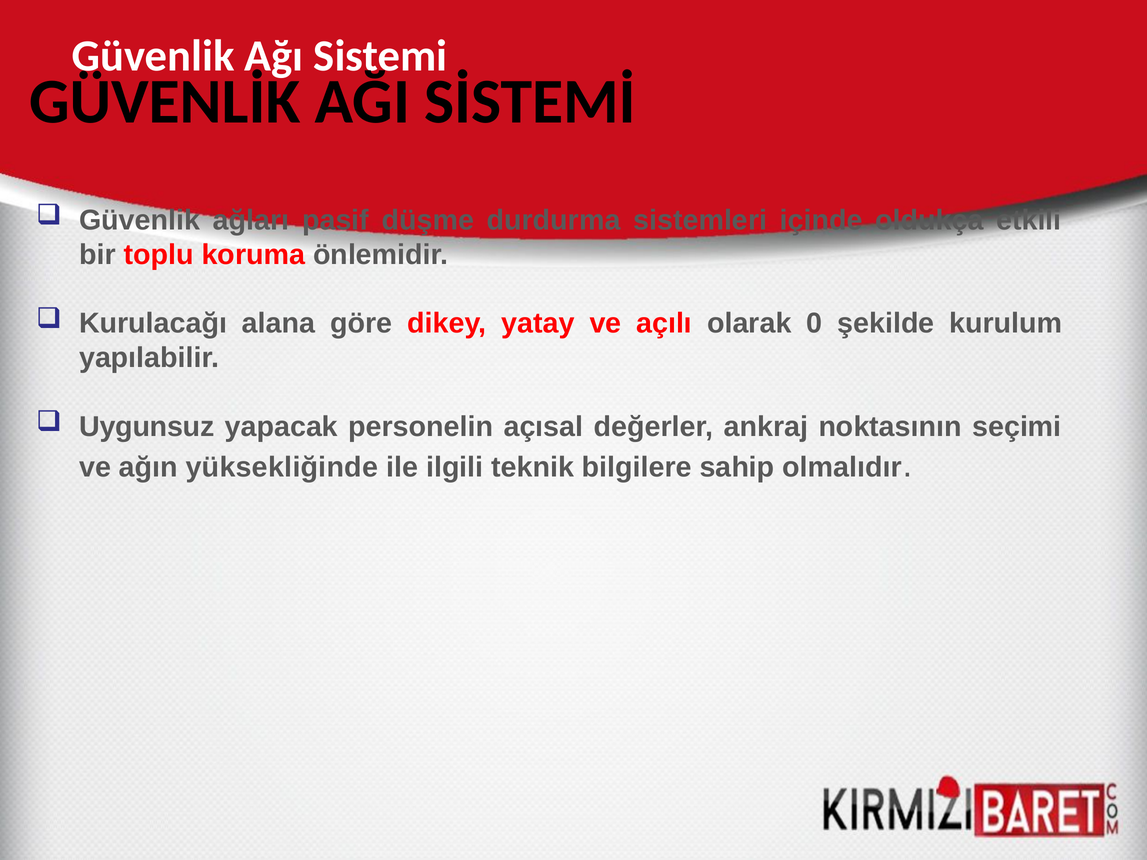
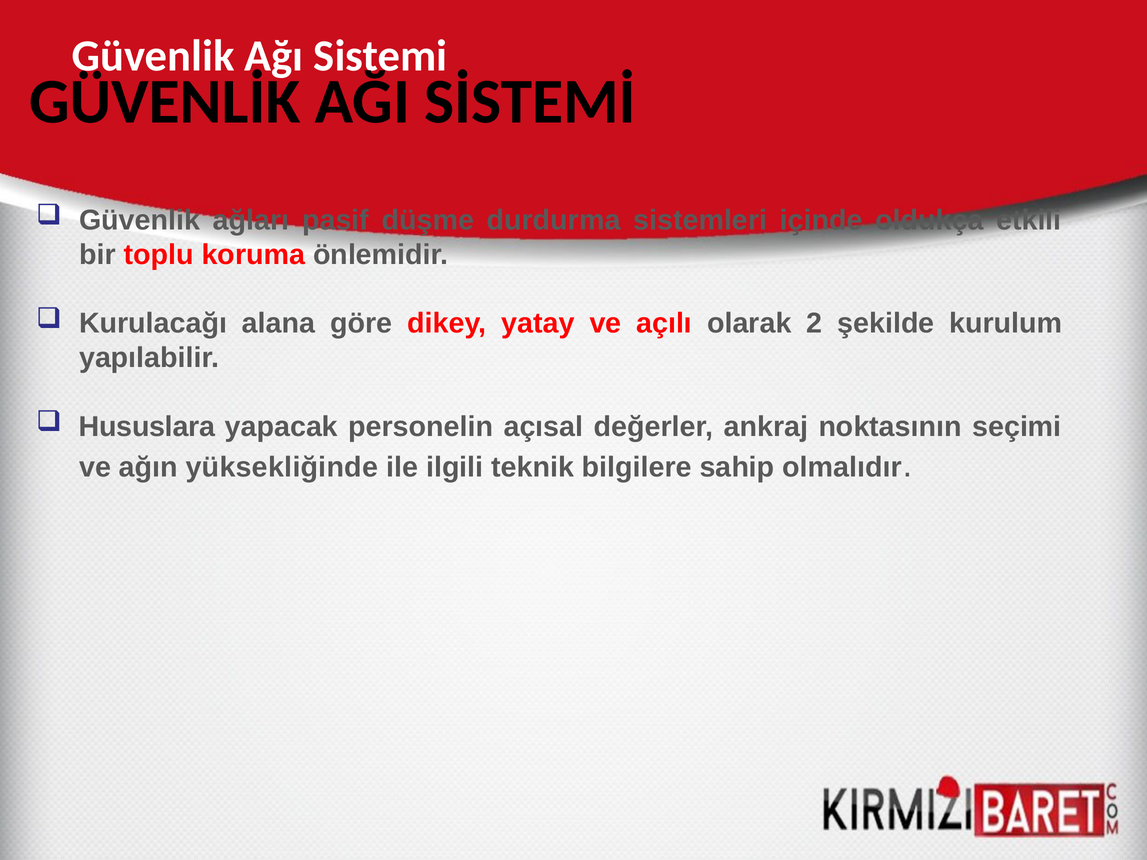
0: 0 -> 2 (814, 323)
Uygunsuz: Uygunsuz -> Hususlara (147, 427)
